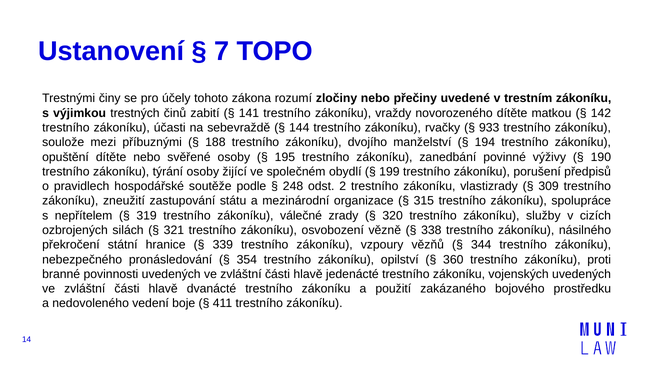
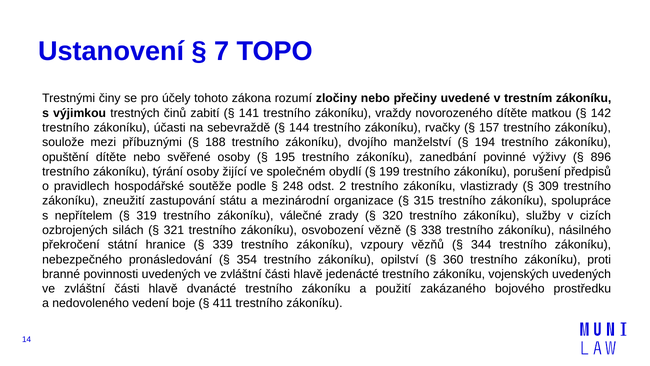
933: 933 -> 157 (489, 128)
190: 190 -> 896 (601, 157)
